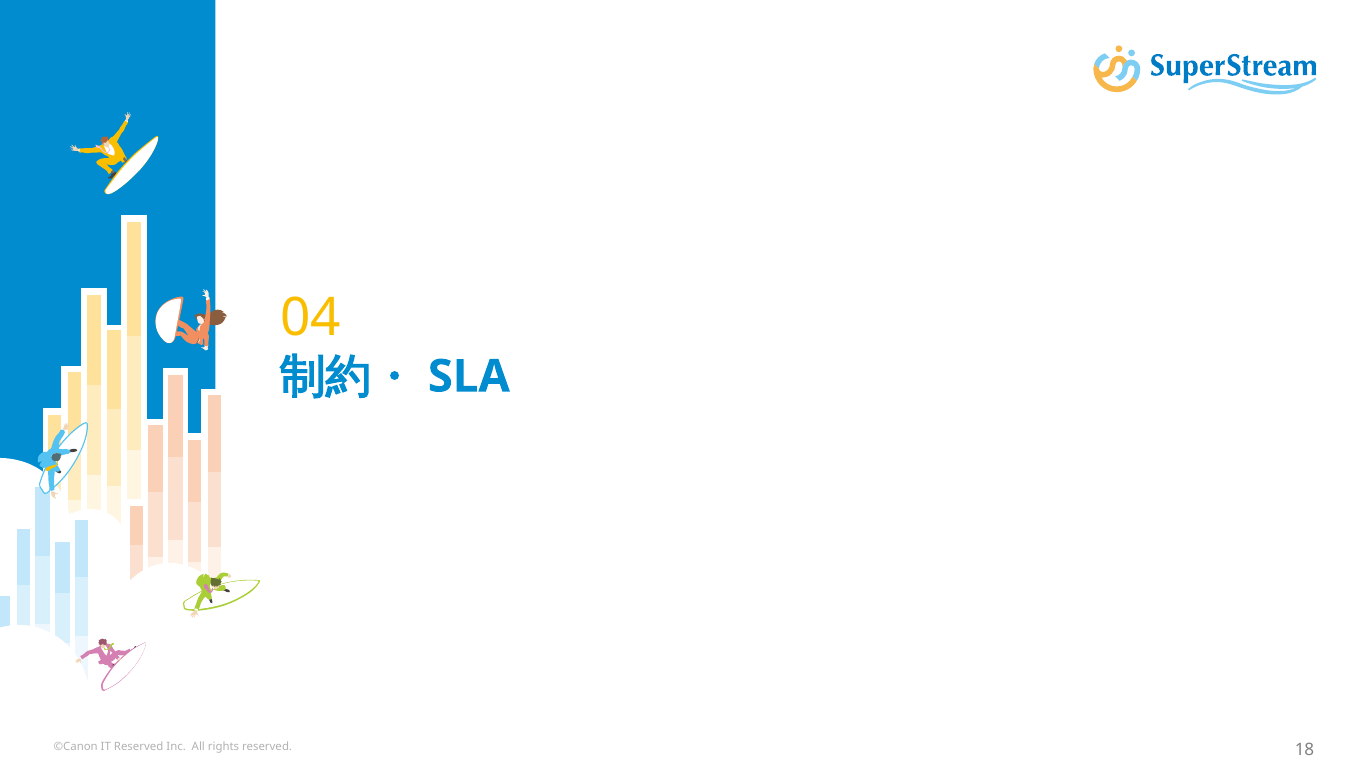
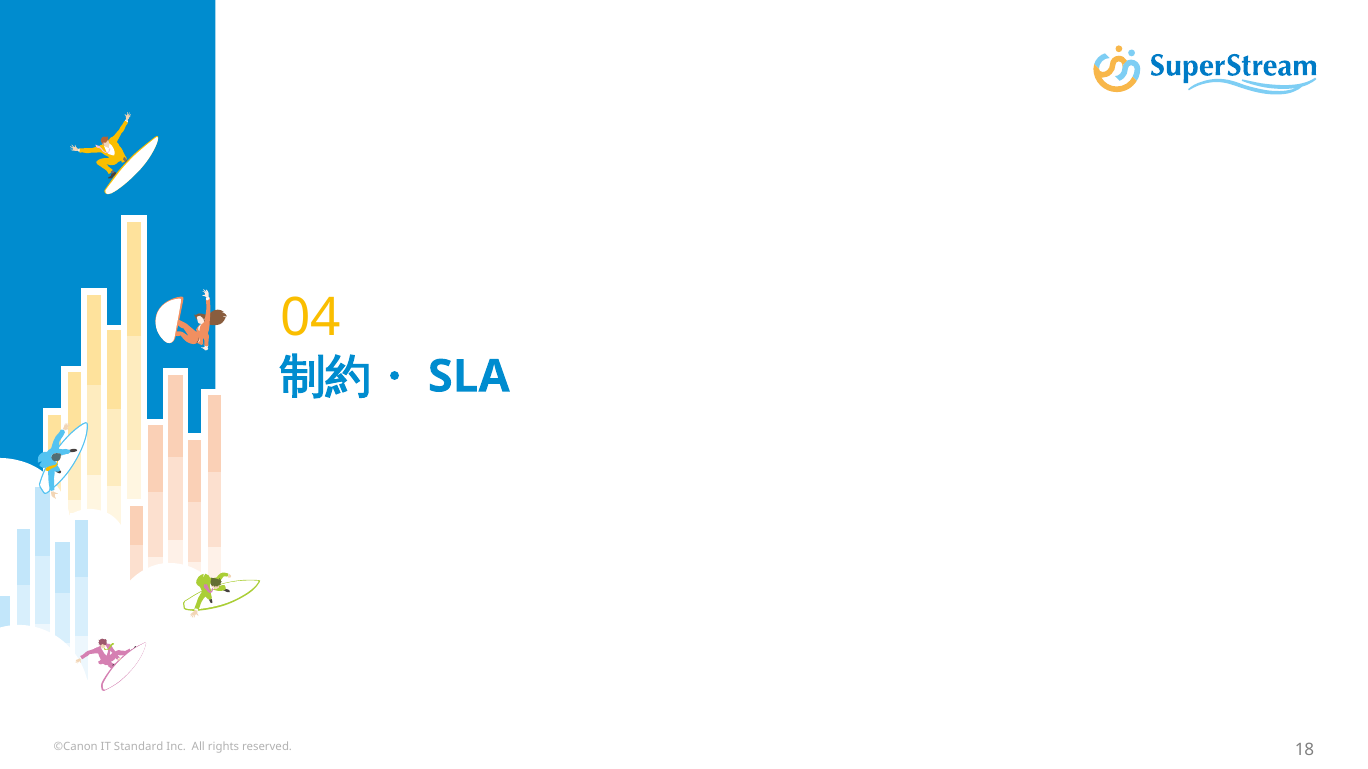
IT Reserved: Reserved -> Standard (139, 747)
